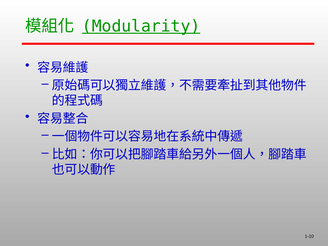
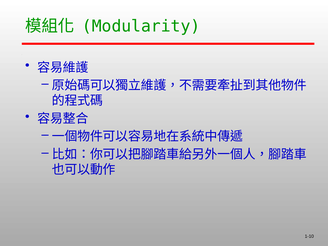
Modularity underline: present -> none (141, 26)
